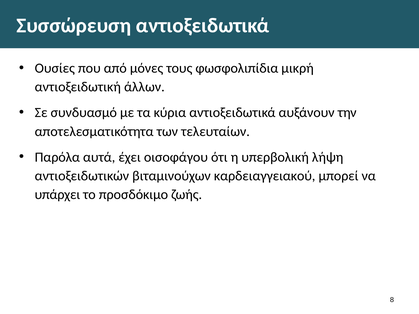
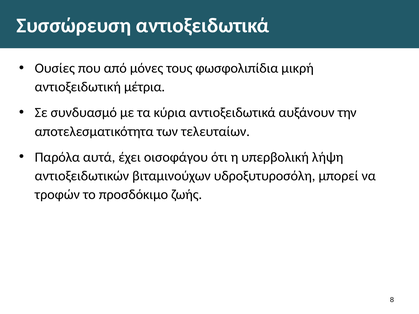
άλλων: άλλων -> μέτρια (144, 87)
καρδειαγγειακού: καρδειαγγειακού -> υδροξυτυροσόλη (265, 176)
υπάρχει: υπάρχει -> τροφών (57, 195)
